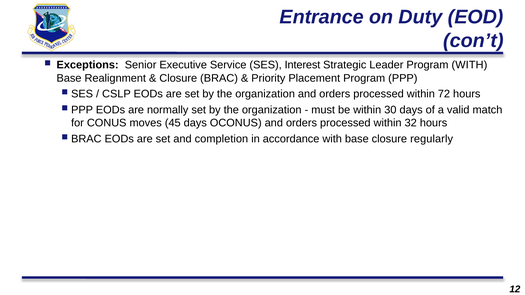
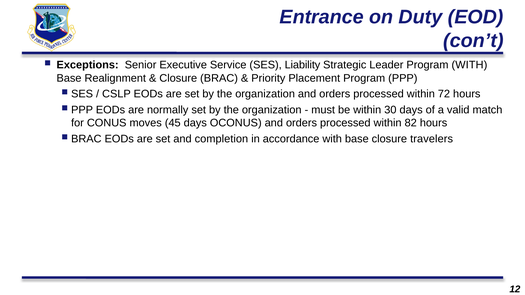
Interest: Interest -> Liability (302, 65)
32: 32 -> 82 (411, 123)
regularly: regularly -> travelers (432, 139)
